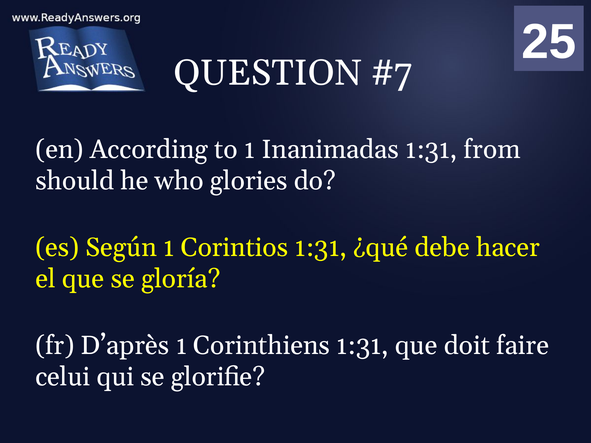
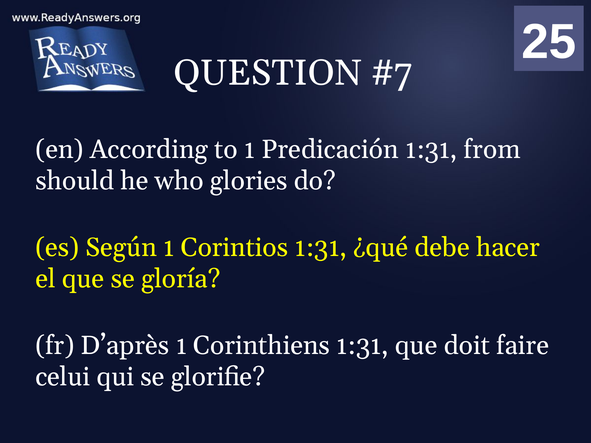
Inanimadas: Inanimadas -> Predicación (330, 149)
